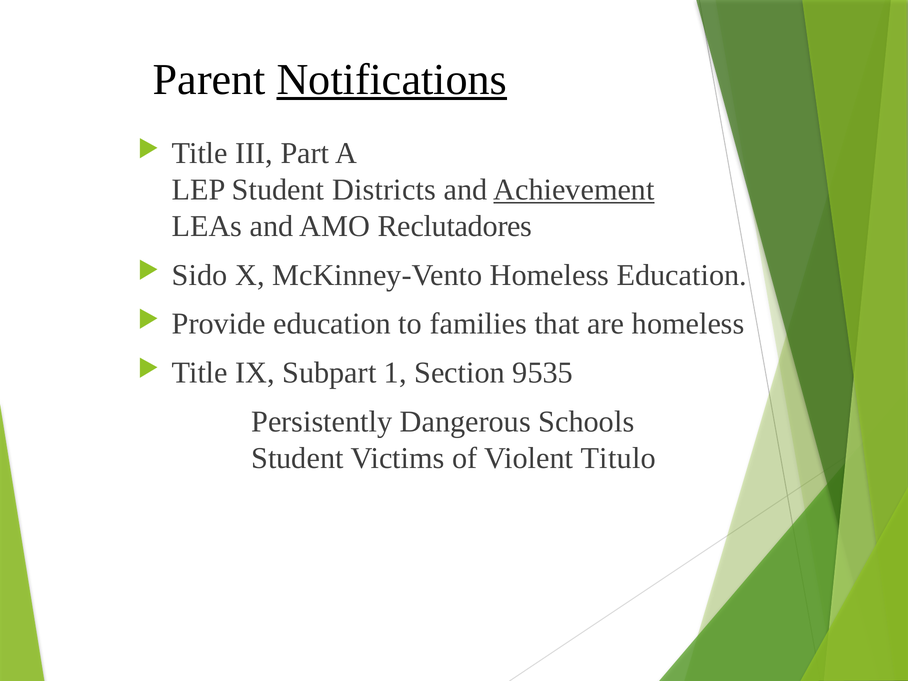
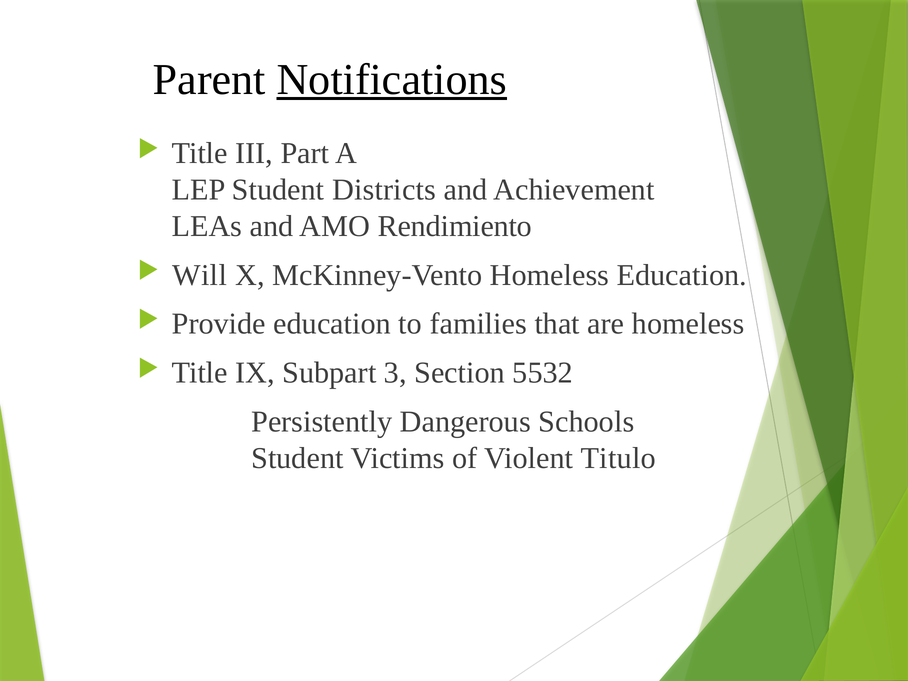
Achievement underline: present -> none (574, 190)
Reclutadores: Reclutadores -> Rendimiento (455, 226)
Sido: Sido -> Will (200, 275)
1: 1 -> 3 (395, 373)
9535: 9535 -> 5532 (543, 373)
